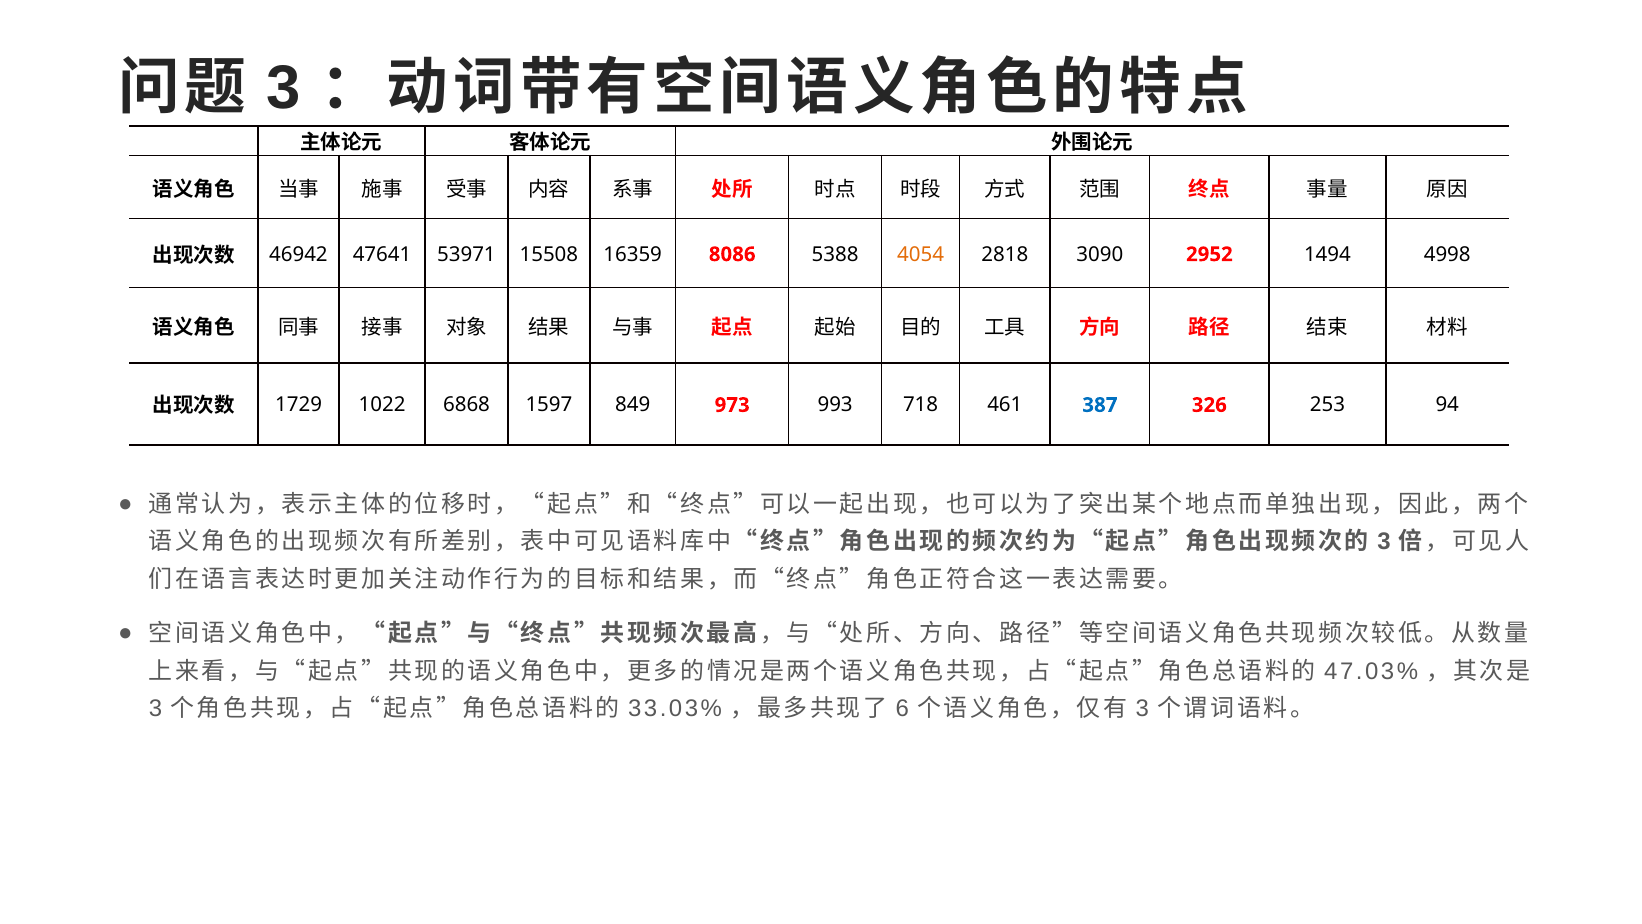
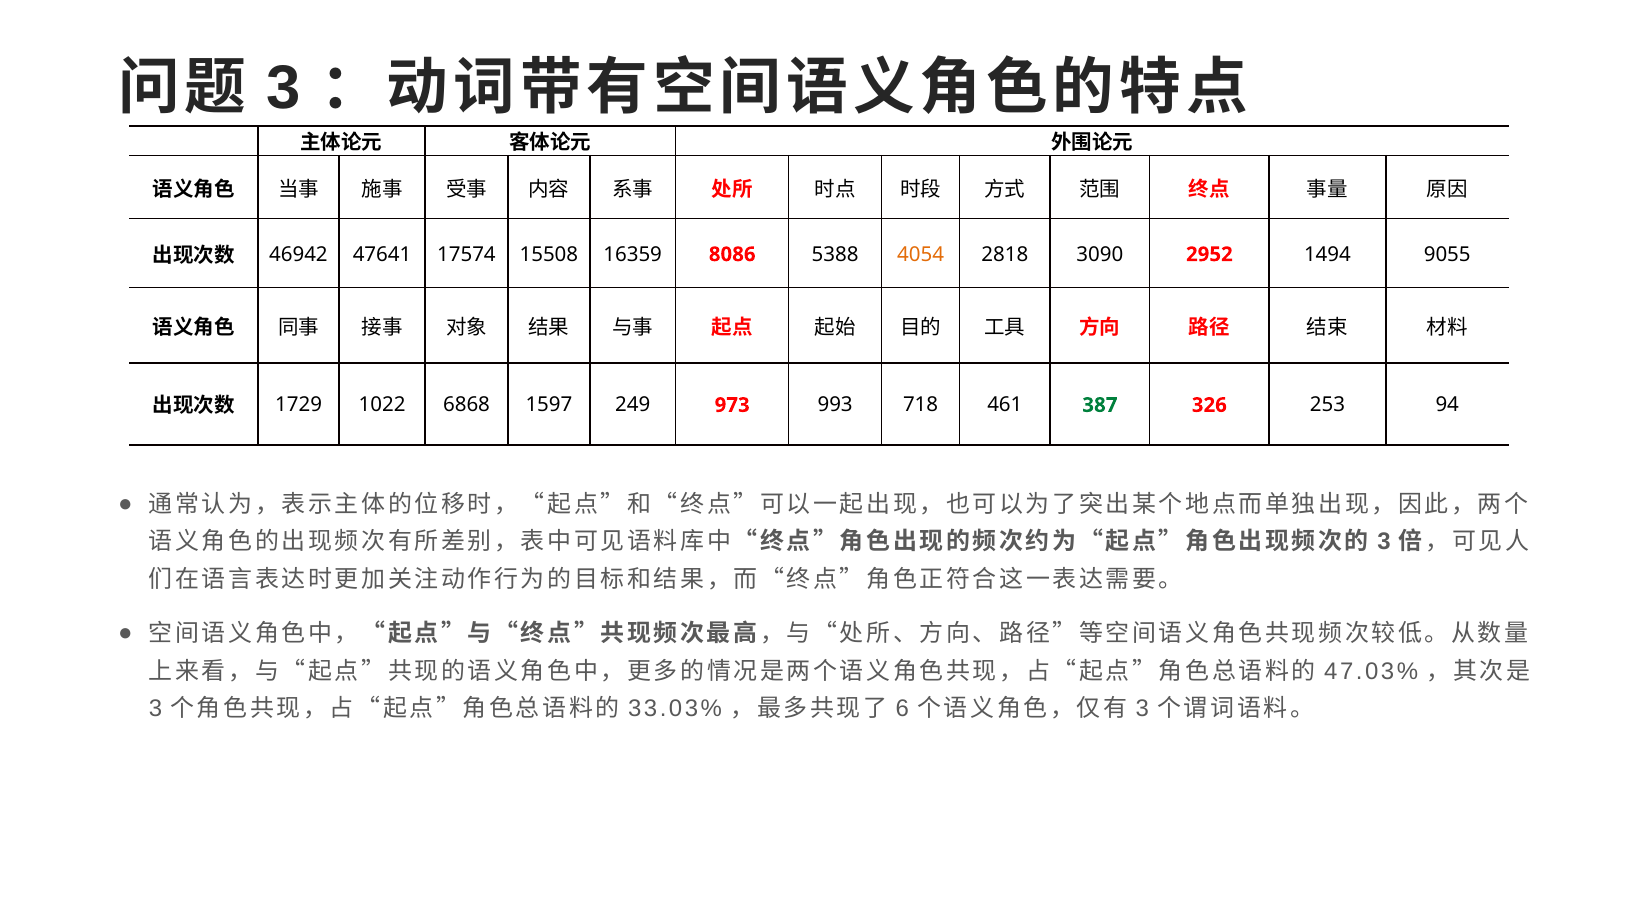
53971: 53971 -> 17574 (466, 254)
4998: 4998 -> 9055 (1447, 254)
849: 849 -> 249 (633, 405)
387 colour: blue -> green (1100, 405)
